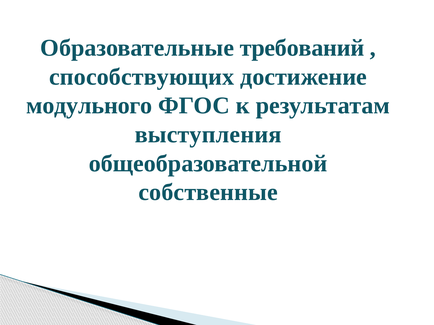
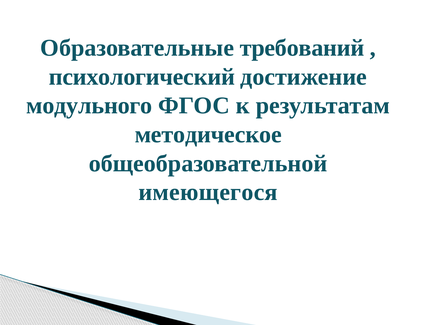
способствующих: способствующих -> психологический (142, 77)
выступления: выступления -> методическое (208, 135)
собственные: собственные -> имеющегося (208, 193)
